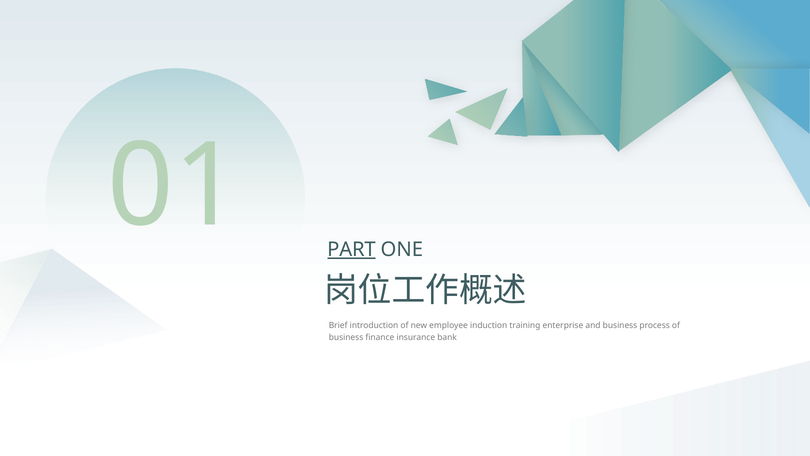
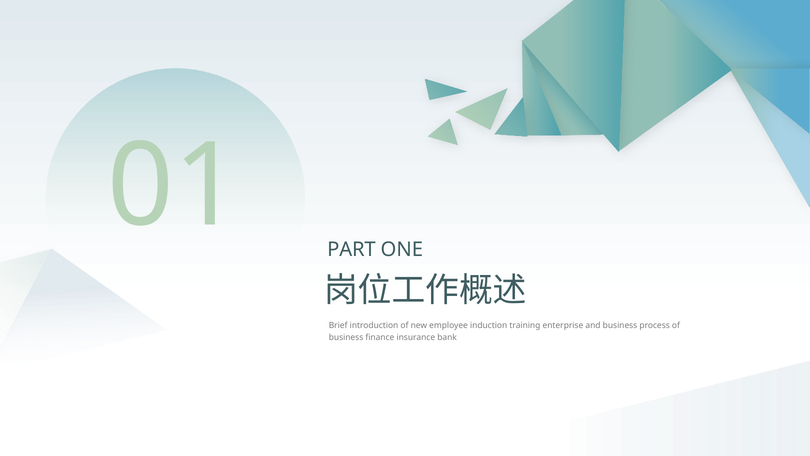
PART underline: present -> none (351, 249)
